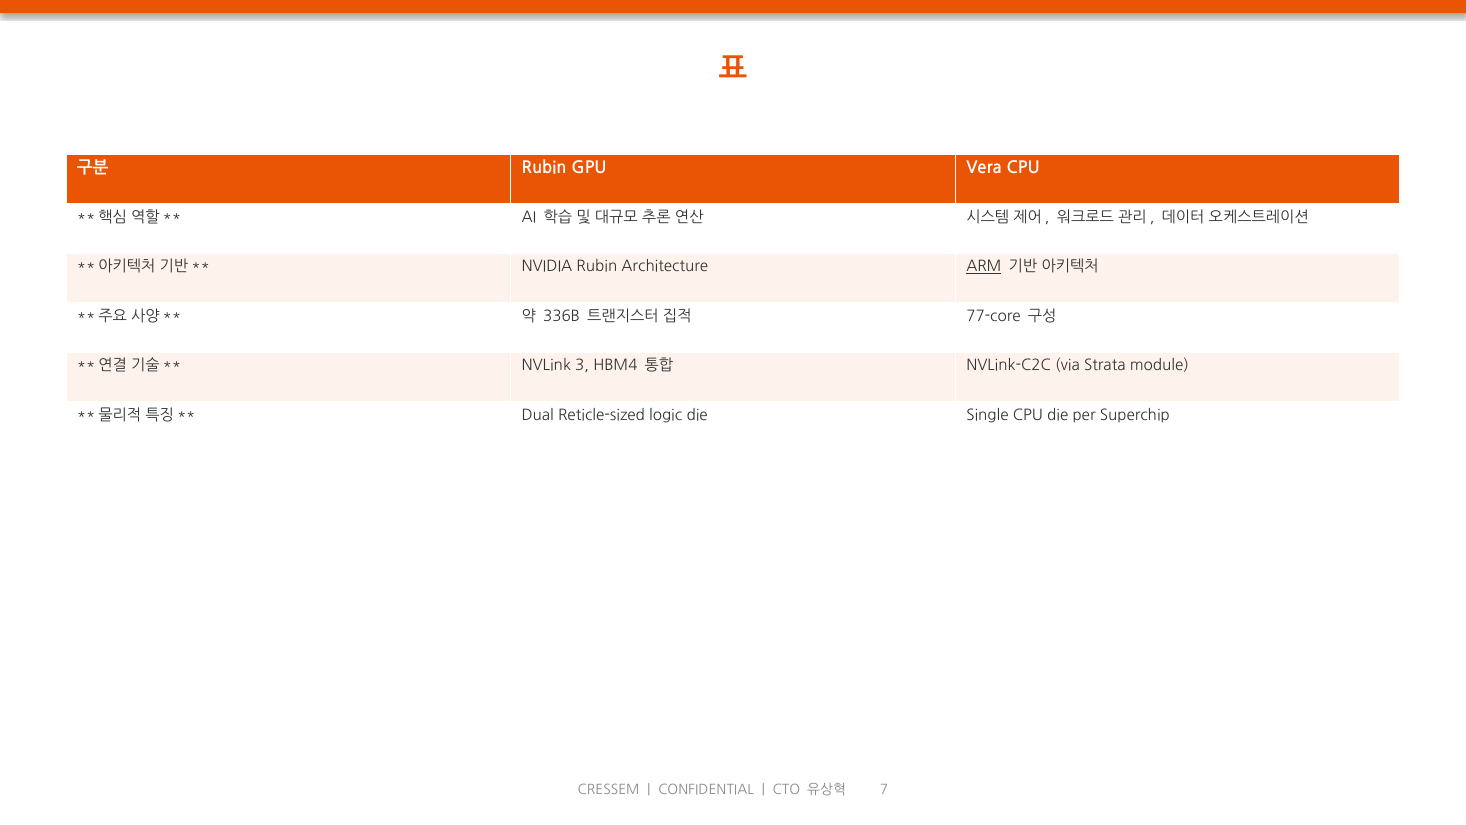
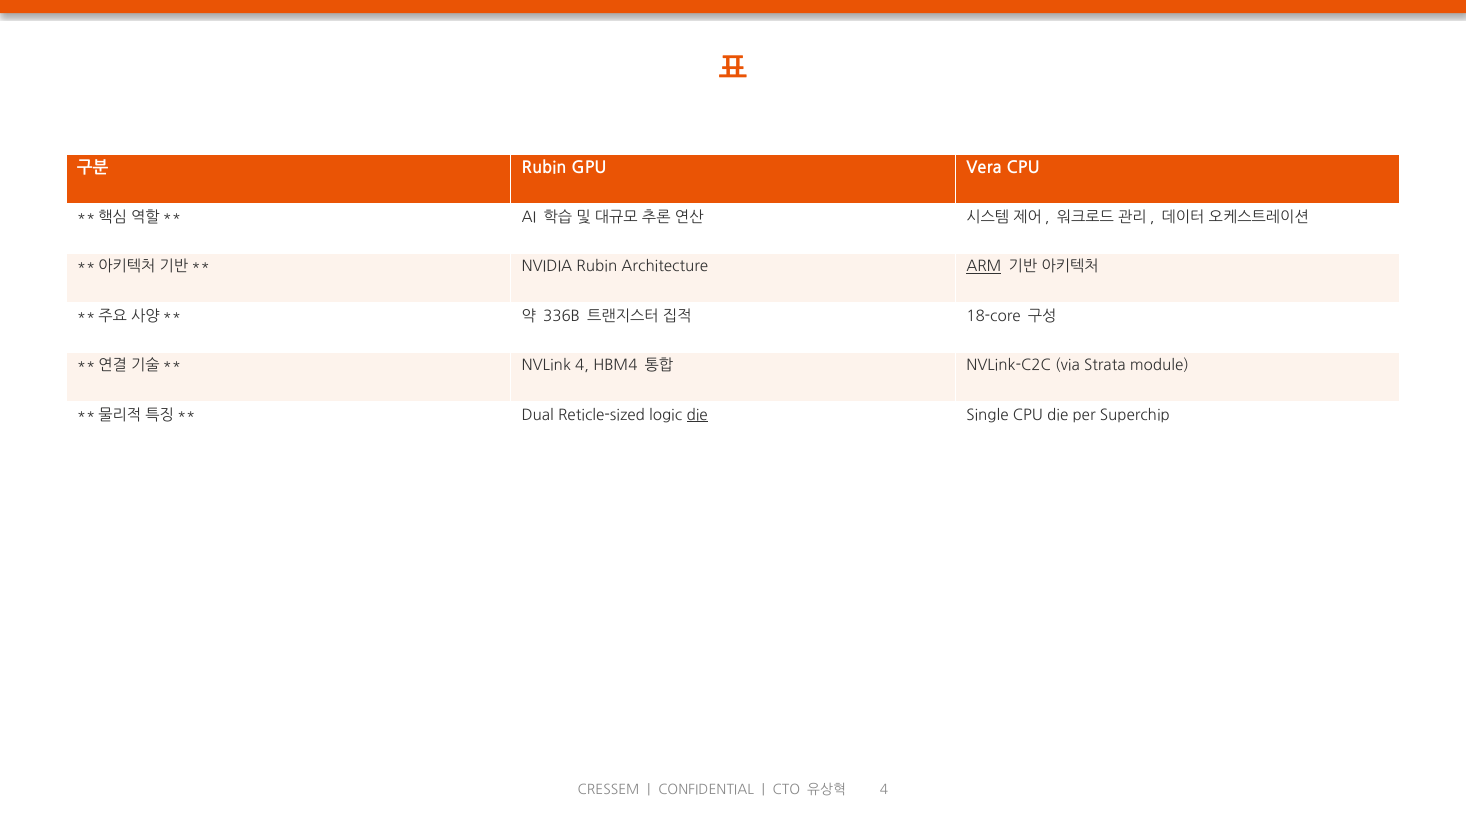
77-core: 77-core -> 18-core (993, 316)
NVLink 3: 3 -> 4 (582, 365)
die underline: none -> present (697, 415)
7: 7 -> 4 (884, 790)
